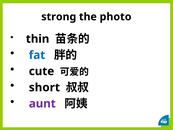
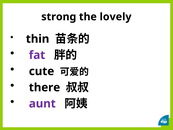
photo: photo -> lovely (116, 17)
fat colour: blue -> purple (37, 55)
short: short -> there (45, 87)
